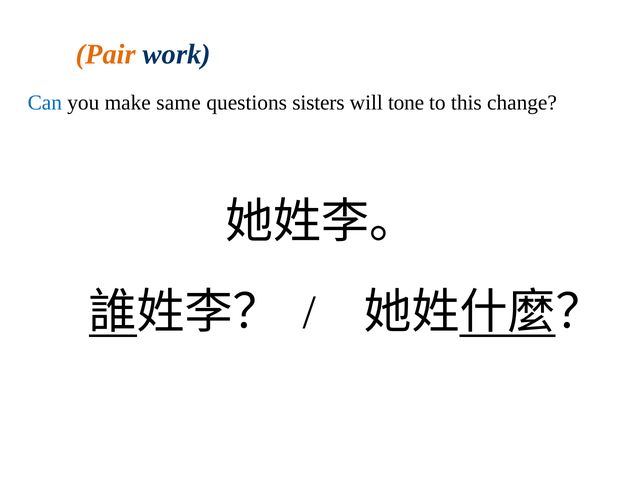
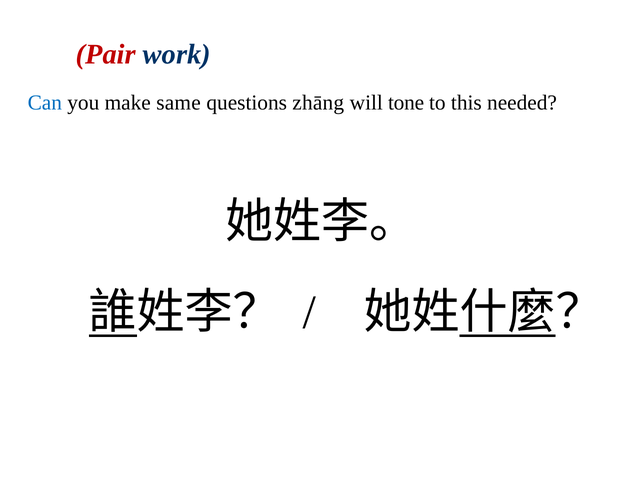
Pair colour: orange -> red (106, 54)
sisters: sisters -> zhāng (318, 103)
change: change -> needed (522, 103)
